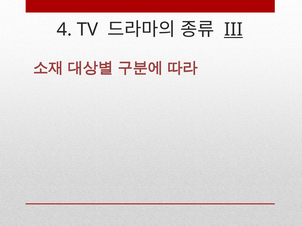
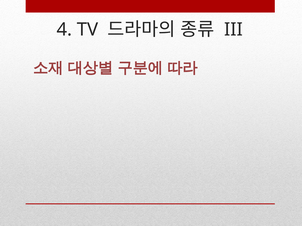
III underline: present -> none (233, 30)
